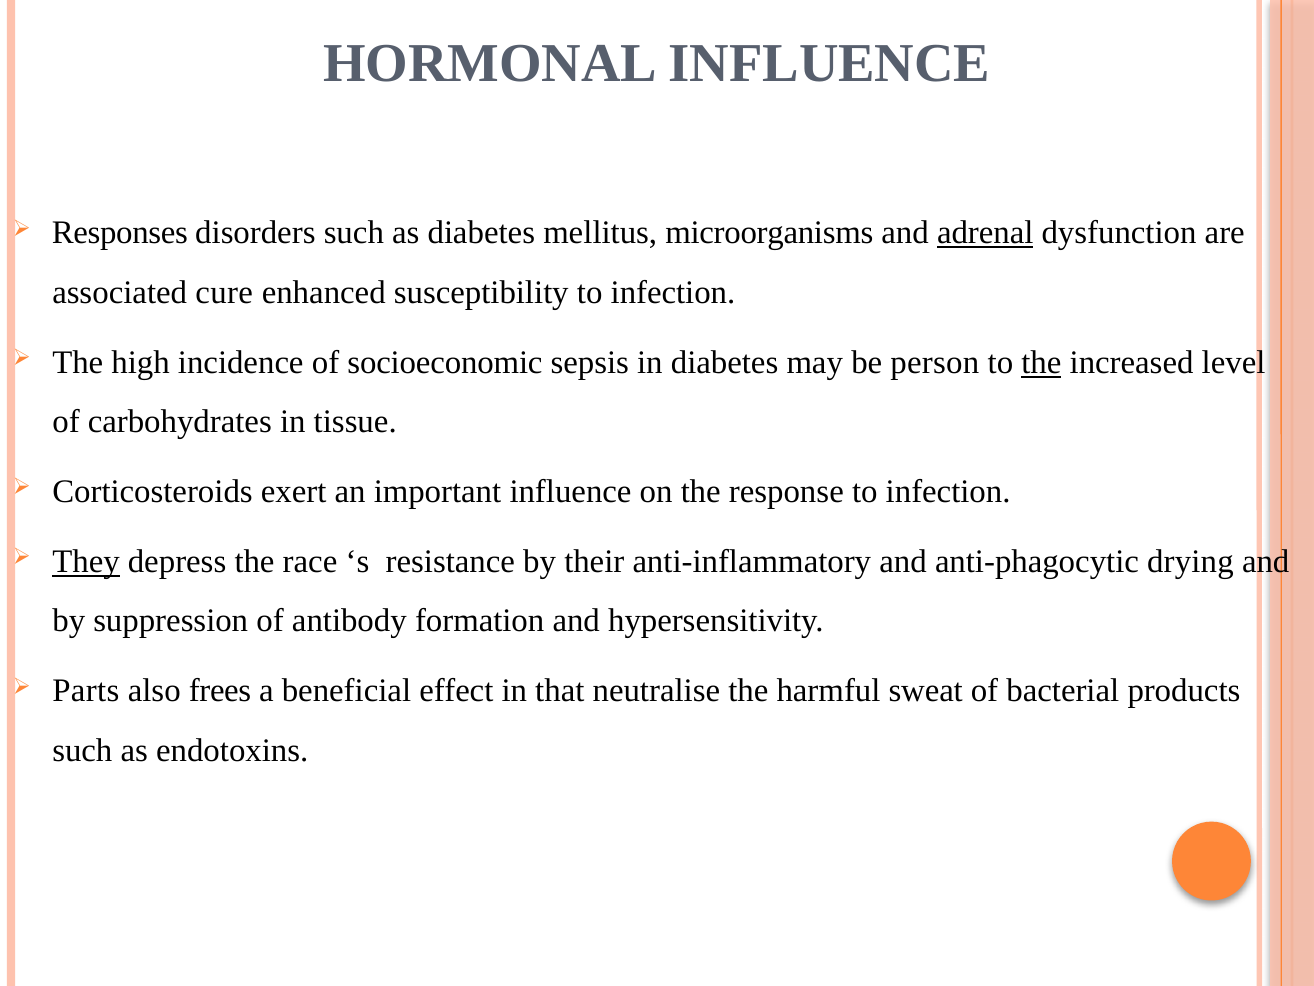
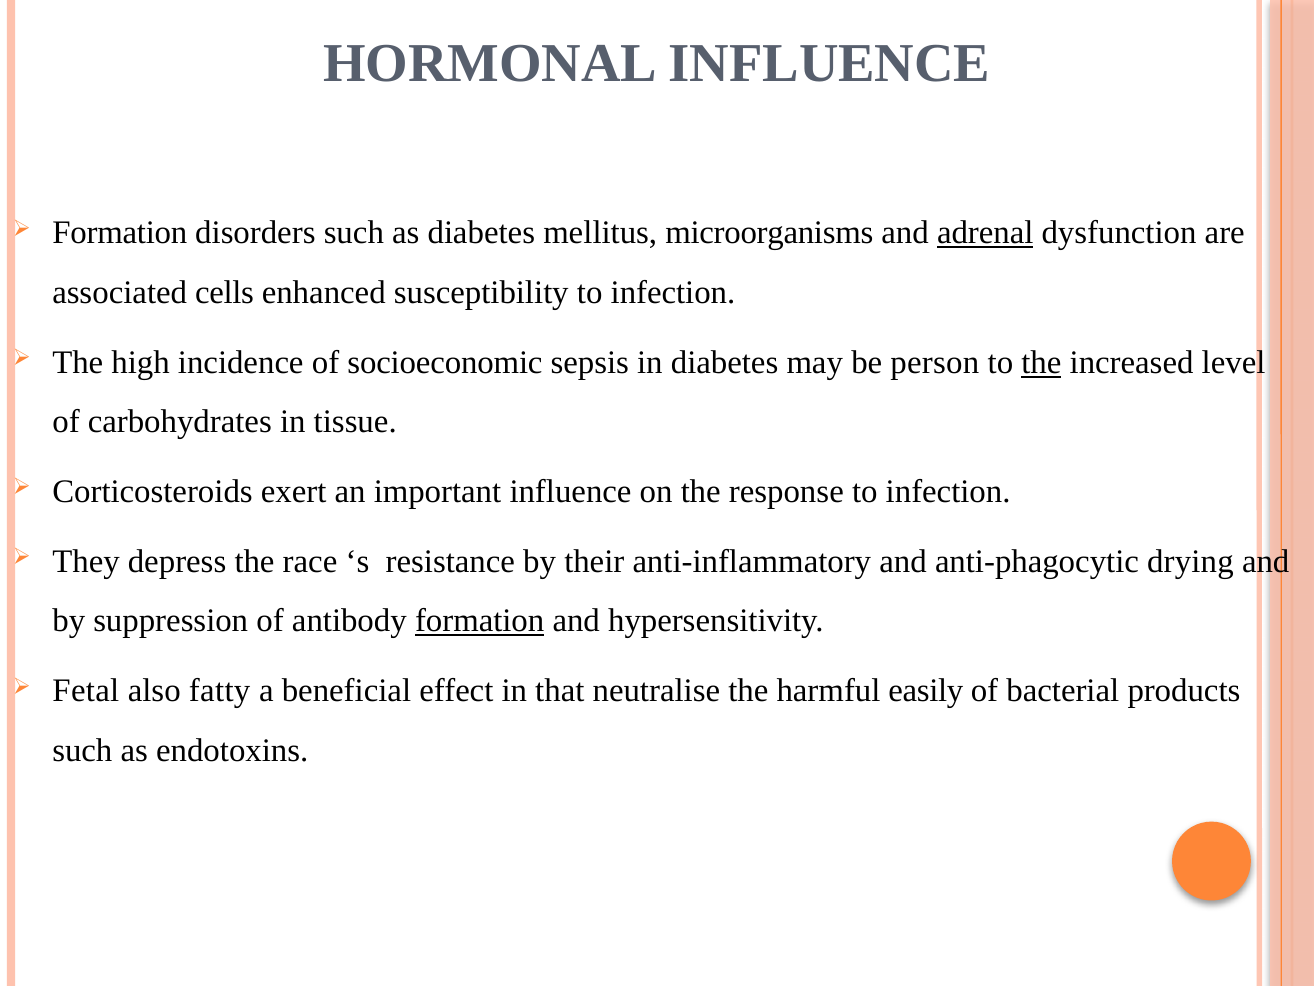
Responses: Responses -> Formation (120, 233)
cure: cure -> cells (225, 292)
They underline: present -> none (86, 562)
formation underline: none -> present (480, 621)
Parts: Parts -> Fetal (86, 691)
frees: frees -> fatty (220, 691)
sweat: sweat -> easily (926, 691)
